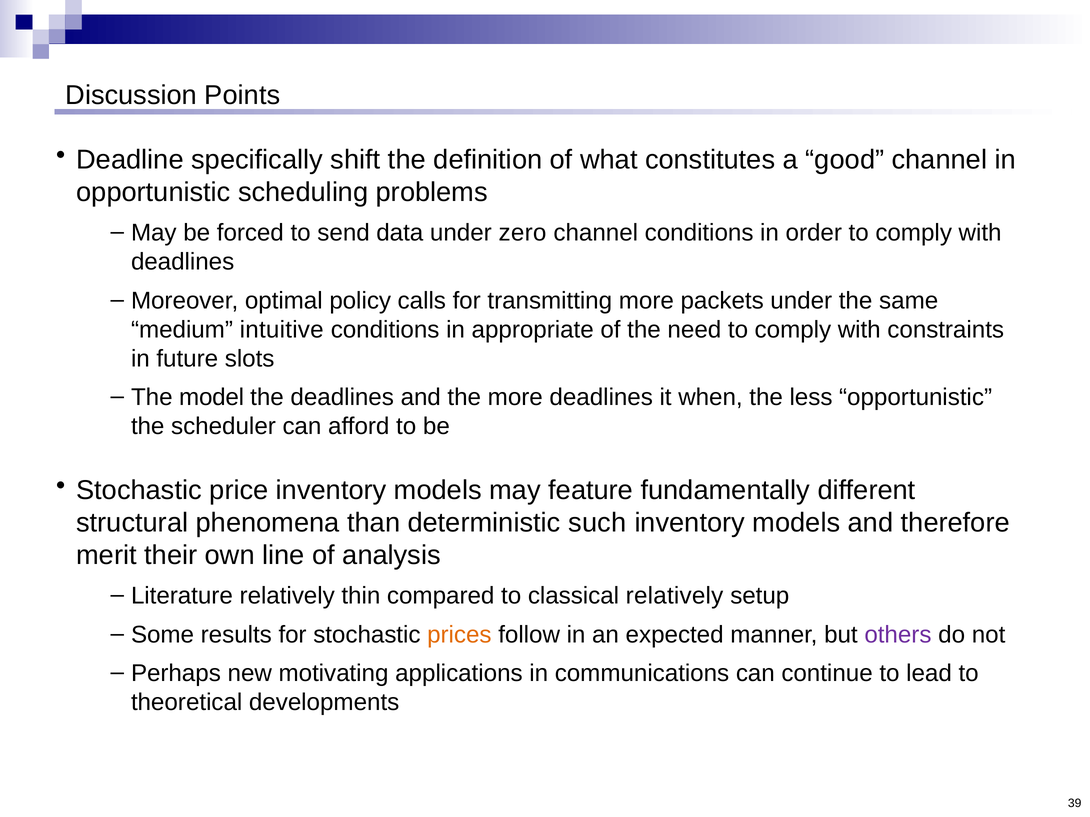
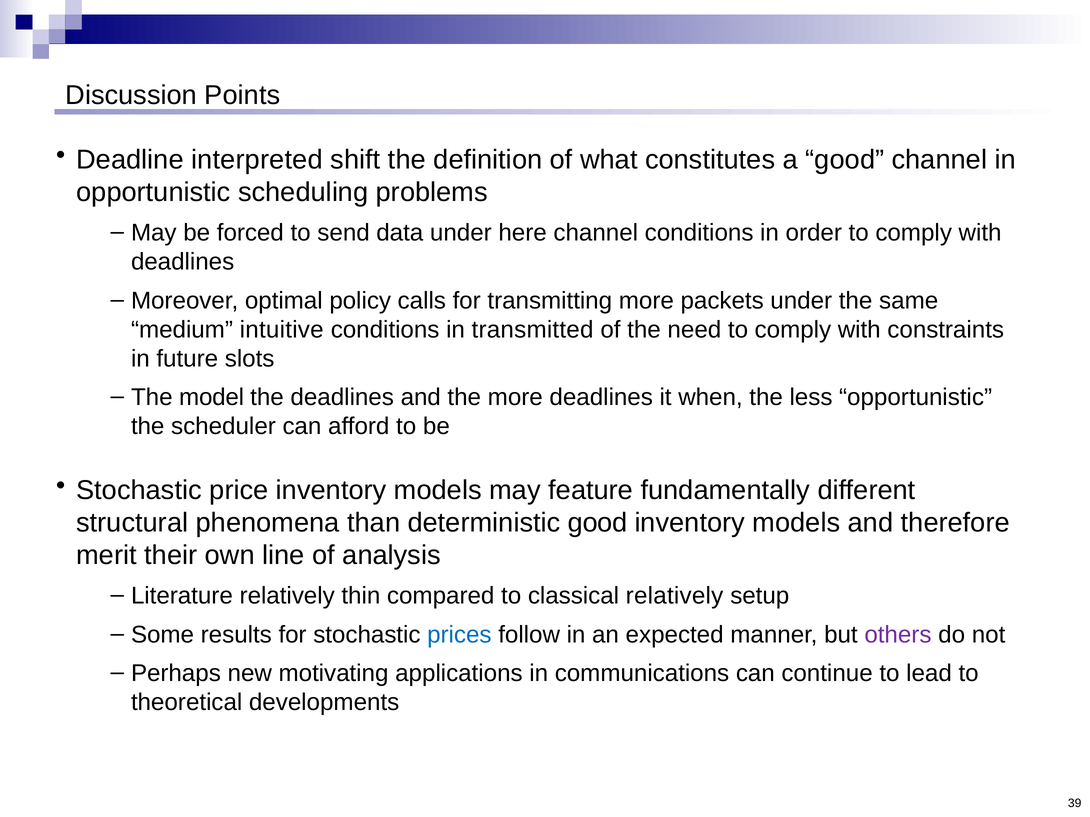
specifically: specifically -> interpreted (257, 160)
zero: zero -> here (523, 233)
appropriate: appropriate -> transmitted (533, 330)
deterministic such: such -> good (598, 523)
prices colour: orange -> blue (459, 635)
